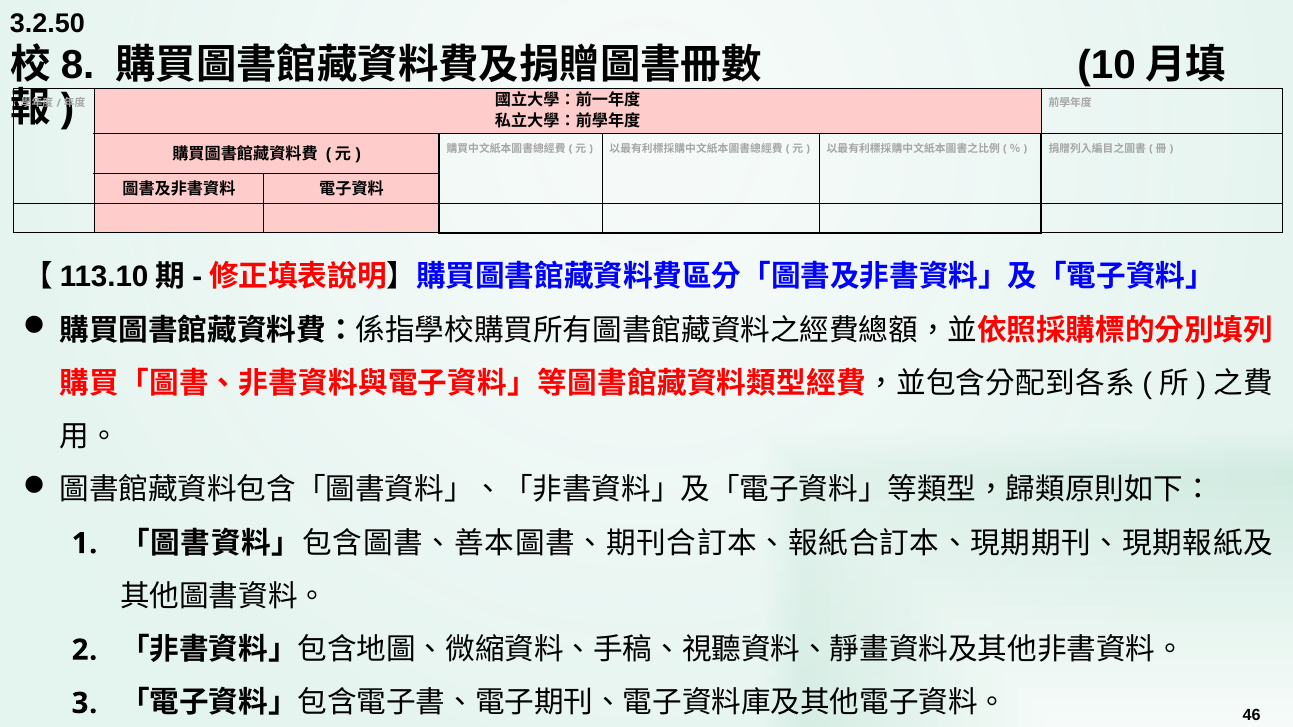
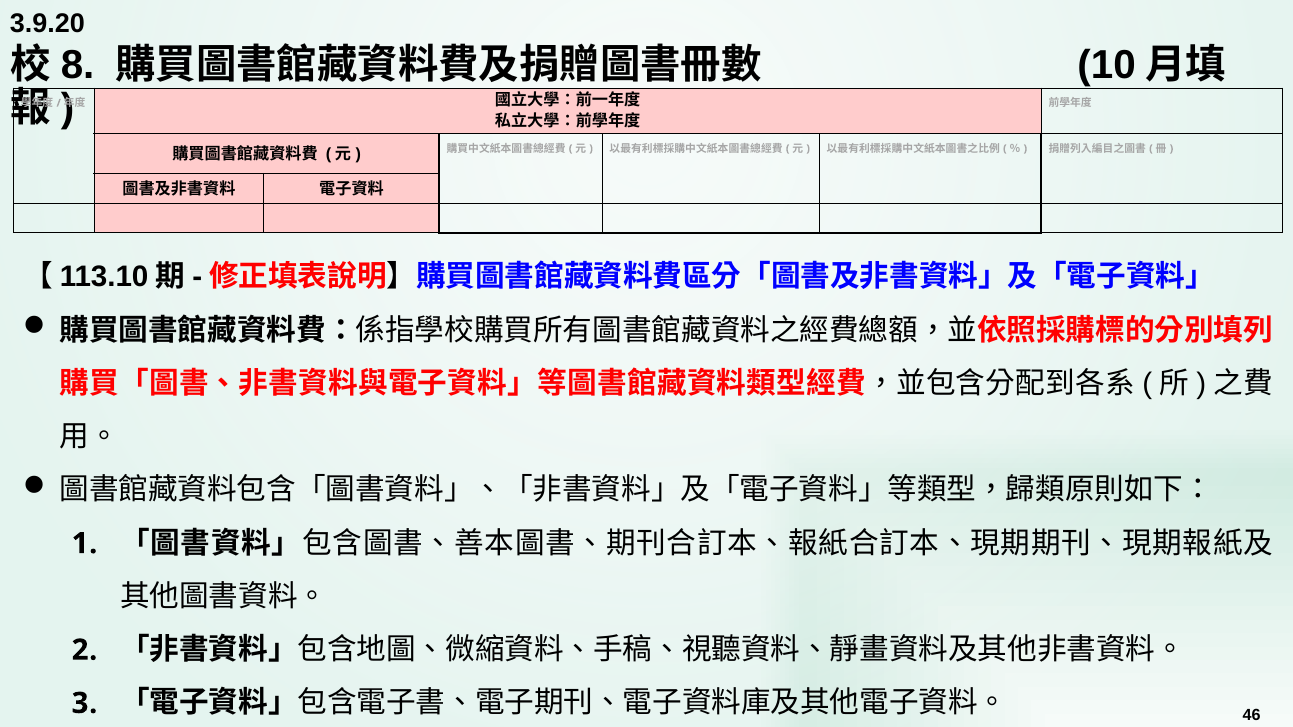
3.2.50: 3.2.50 -> 3.9.20 (47, 24)
